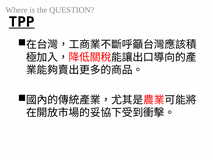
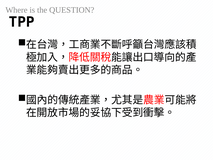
TPP underline: present -> none (22, 22)
